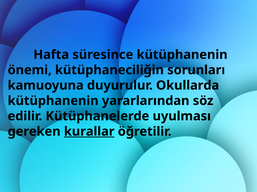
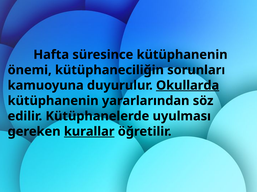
Okullarda underline: none -> present (188, 86)
